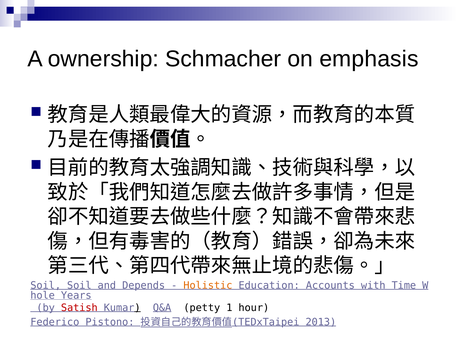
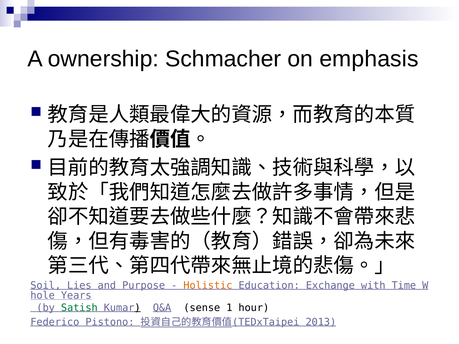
Soil Soil: Soil -> Lies (79, 286)
Depends: Depends -> Purpose (144, 286)
Accounts: Accounts -> Exchange (330, 286)
Satish colour: red -> green (79, 308)
petty: petty -> sense (202, 308)
